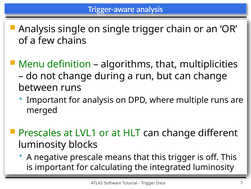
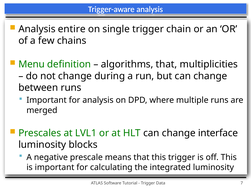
Analysis single: single -> entire (72, 29)
different: different -> interface (218, 132)
